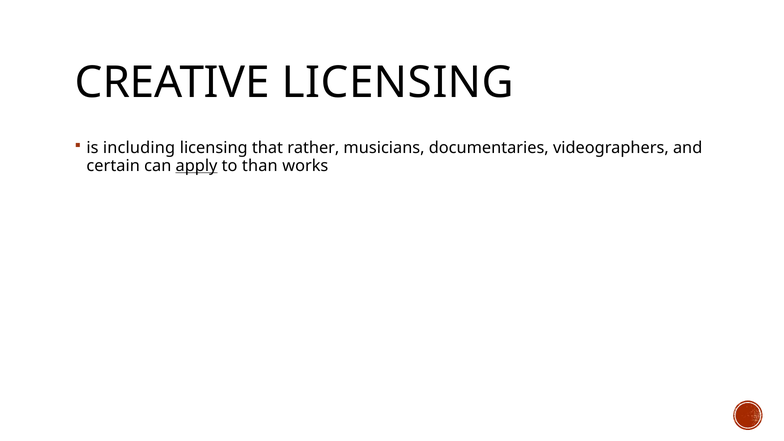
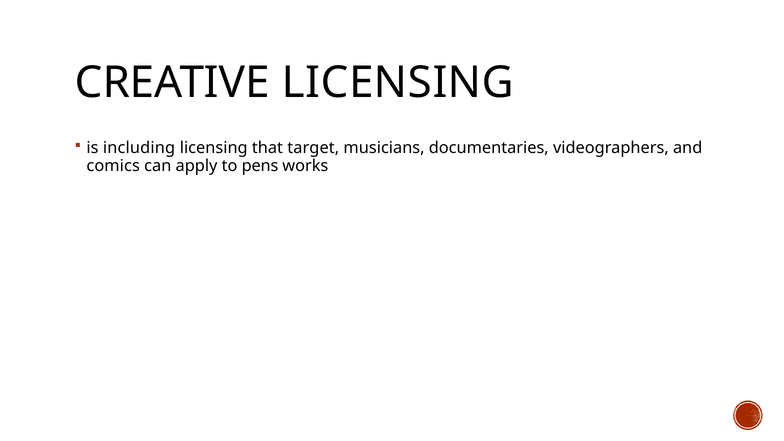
rather: rather -> target (313, 148)
certain: certain -> comics (113, 166)
apply underline: present -> none (197, 166)
than: than -> pens (260, 166)
